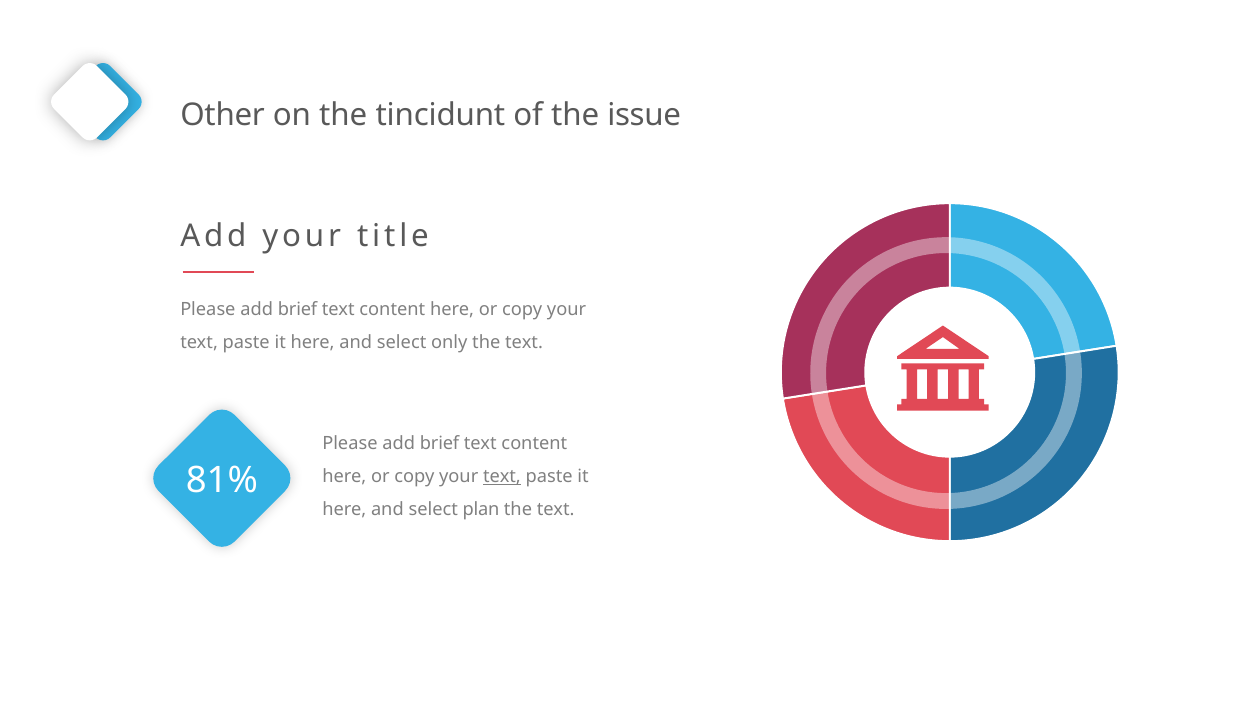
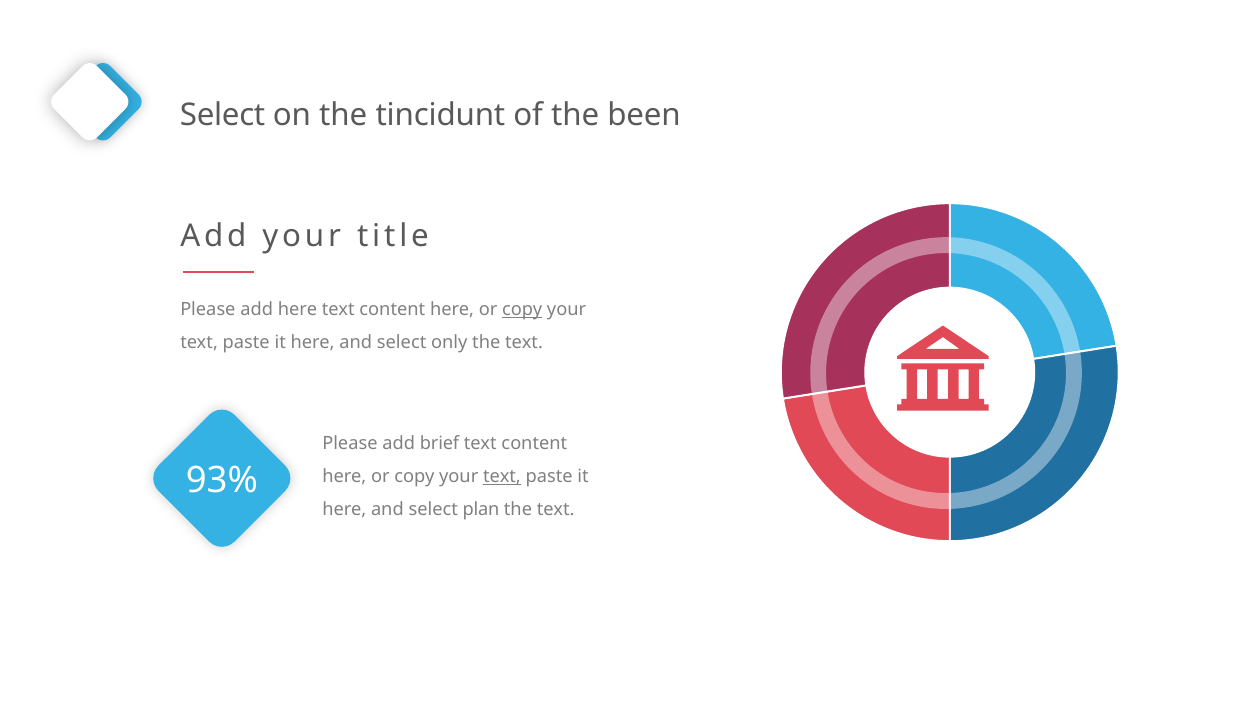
Other: Other -> Select (223, 115)
issue: issue -> been (644, 115)
brief: brief -> here (297, 309)
copy underline: none -> present (522, 309)
81%: 81% -> 93% (222, 480)
